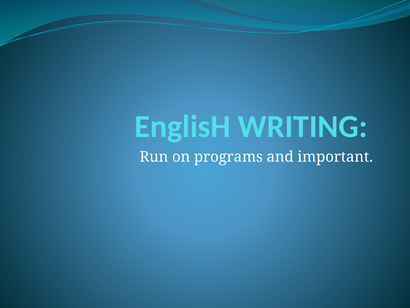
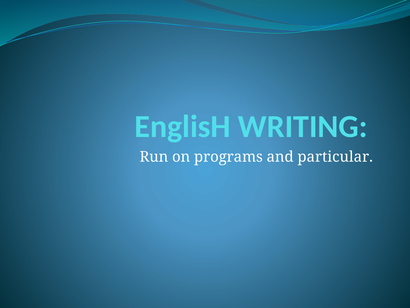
important: important -> particular (335, 157)
